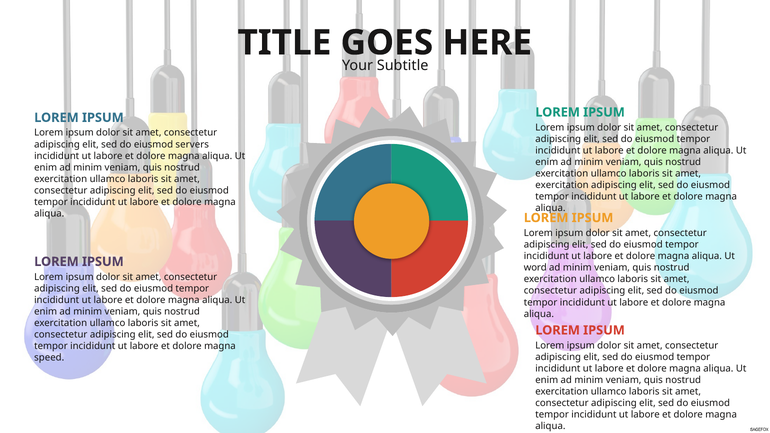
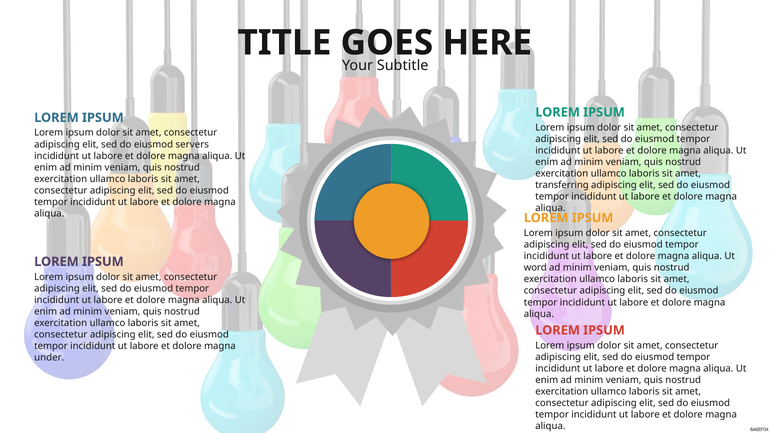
exercitation: exercitation -> transferring (562, 185)
speed: speed -> under (49, 358)
